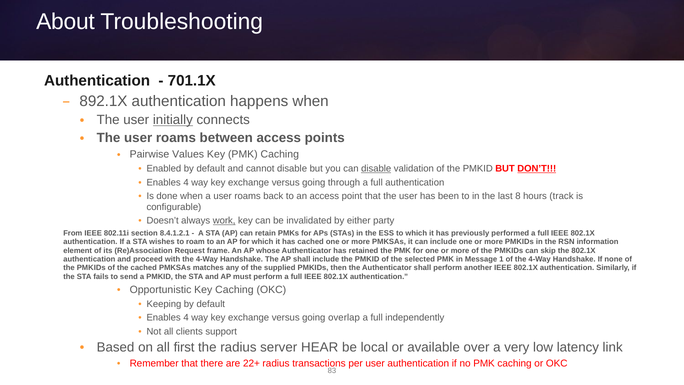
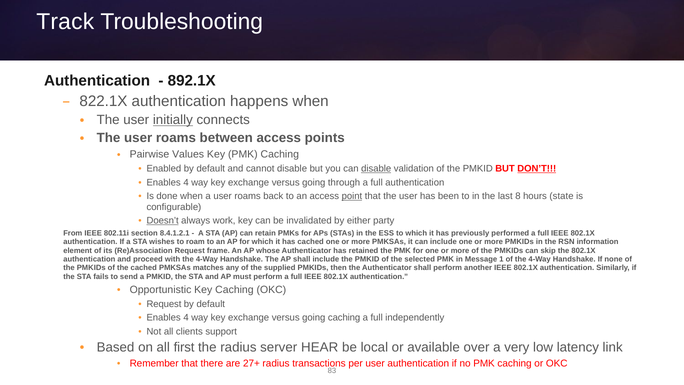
About: About -> Track (65, 22)
701.1X: 701.1X -> 892.1X (192, 81)
892.1X: 892.1X -> 822.1X (103, 101)
point underline: none -> present (352, 196)
track: track -> state (562, 196)
Doesn’t underline: none -> present (163, 221)
work underline: present -> none (224, 221)
Keeping: Keeping -> Request (164, 304)
going overlap: overlap -> caching (344, 317)
22+: 22+ -> 27+ (251, 363)
